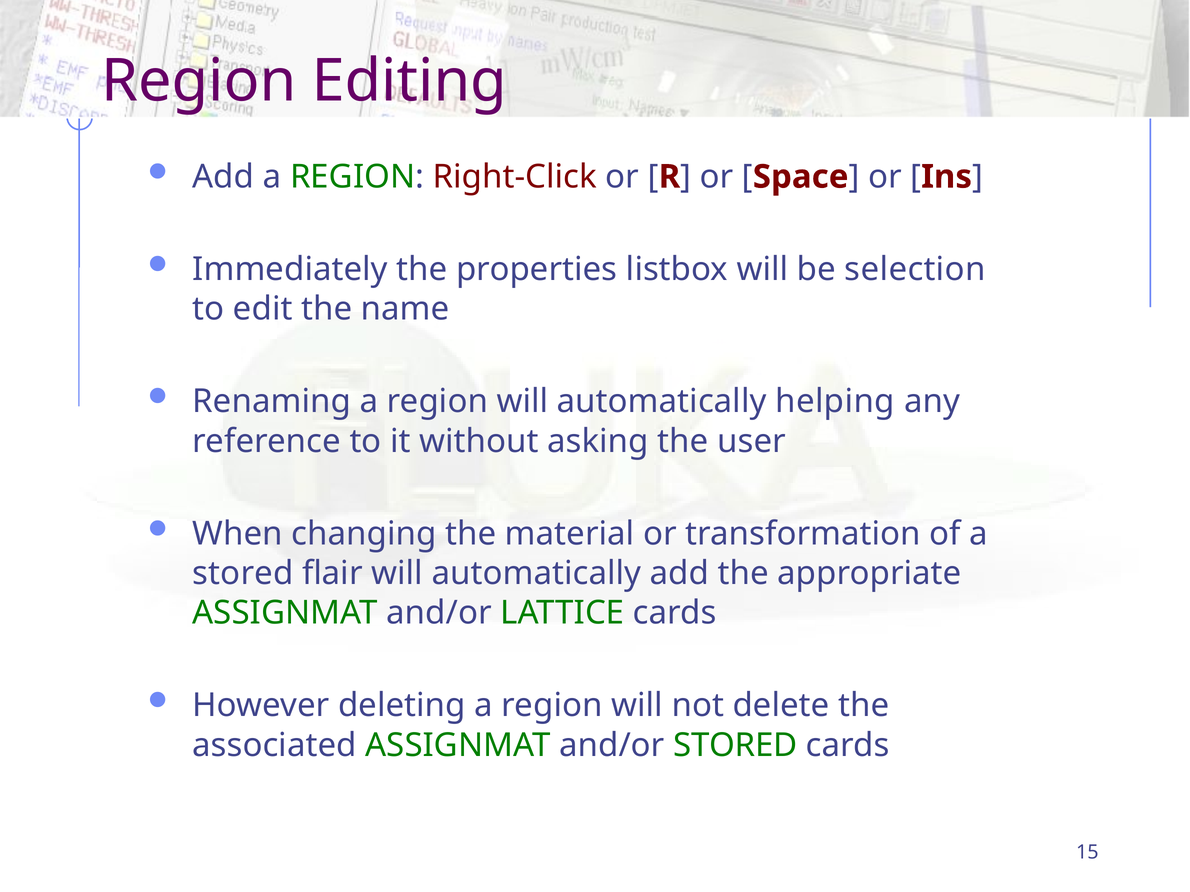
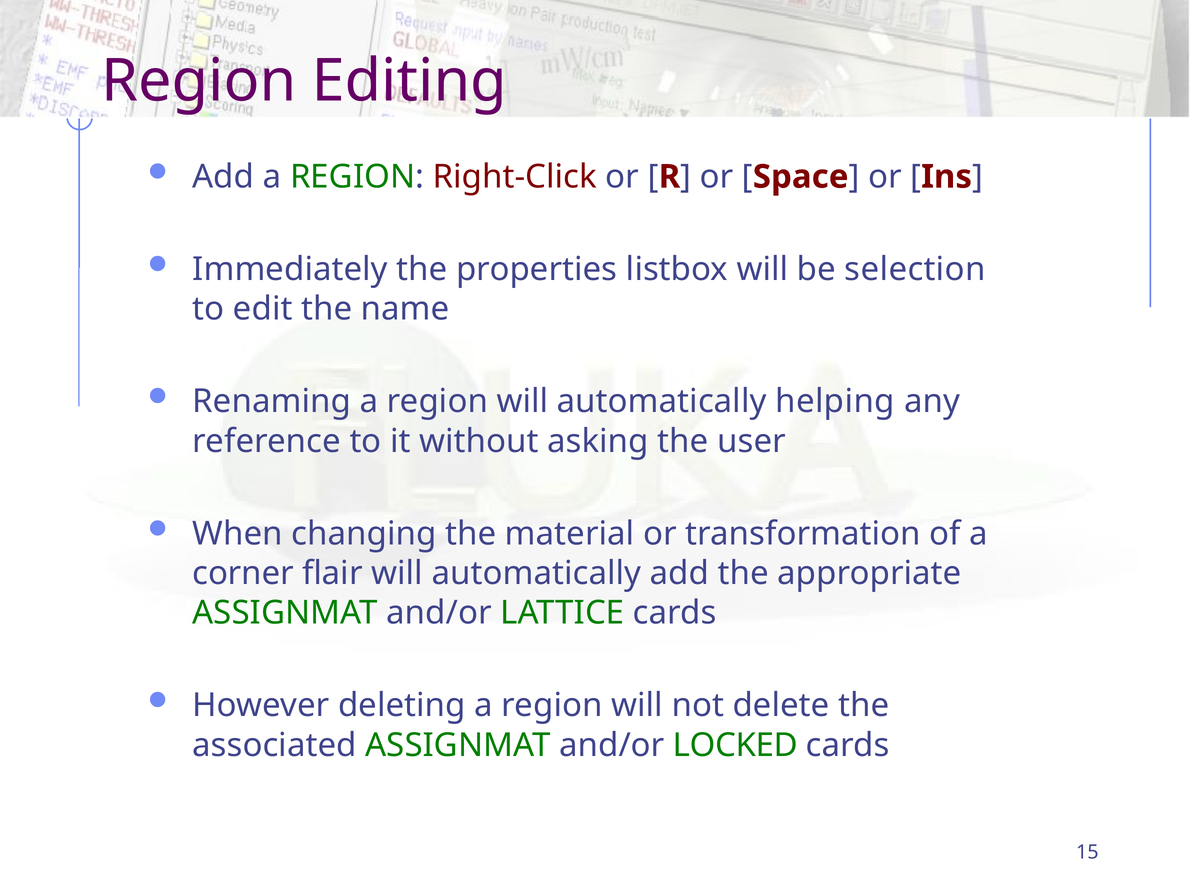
stored: stored -> corner (243, 574)
and/or STORED: STORED -> LOCKED (735, 746)
